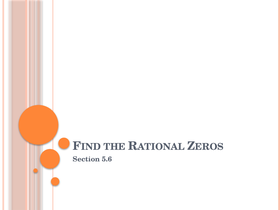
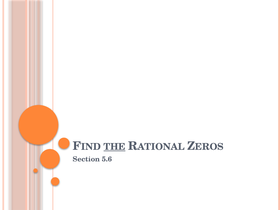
THE underline: none -> present (114, 147)
